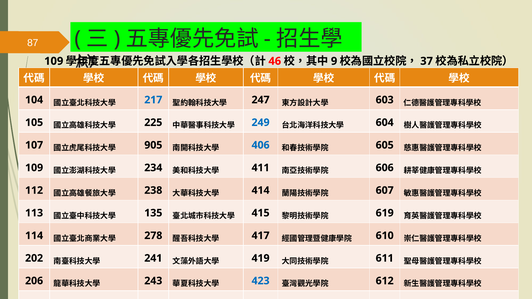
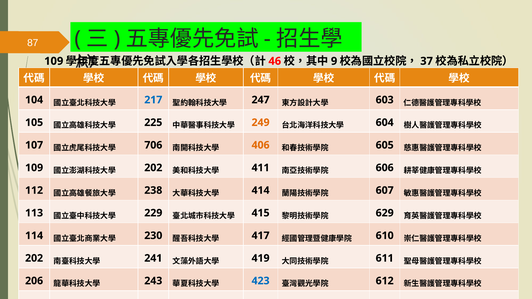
249 colour: blue -> orange (261, 123)
905: 905 -> 706 (153, 145)
406 colour: blue -> orange (261, 145)
234: 234 -> 202 (153, 168)
135: 135 -> 229 (153, 213)
619: 619 -> 629 (385, 213)
278: 278 -> 230 (153, 236)
